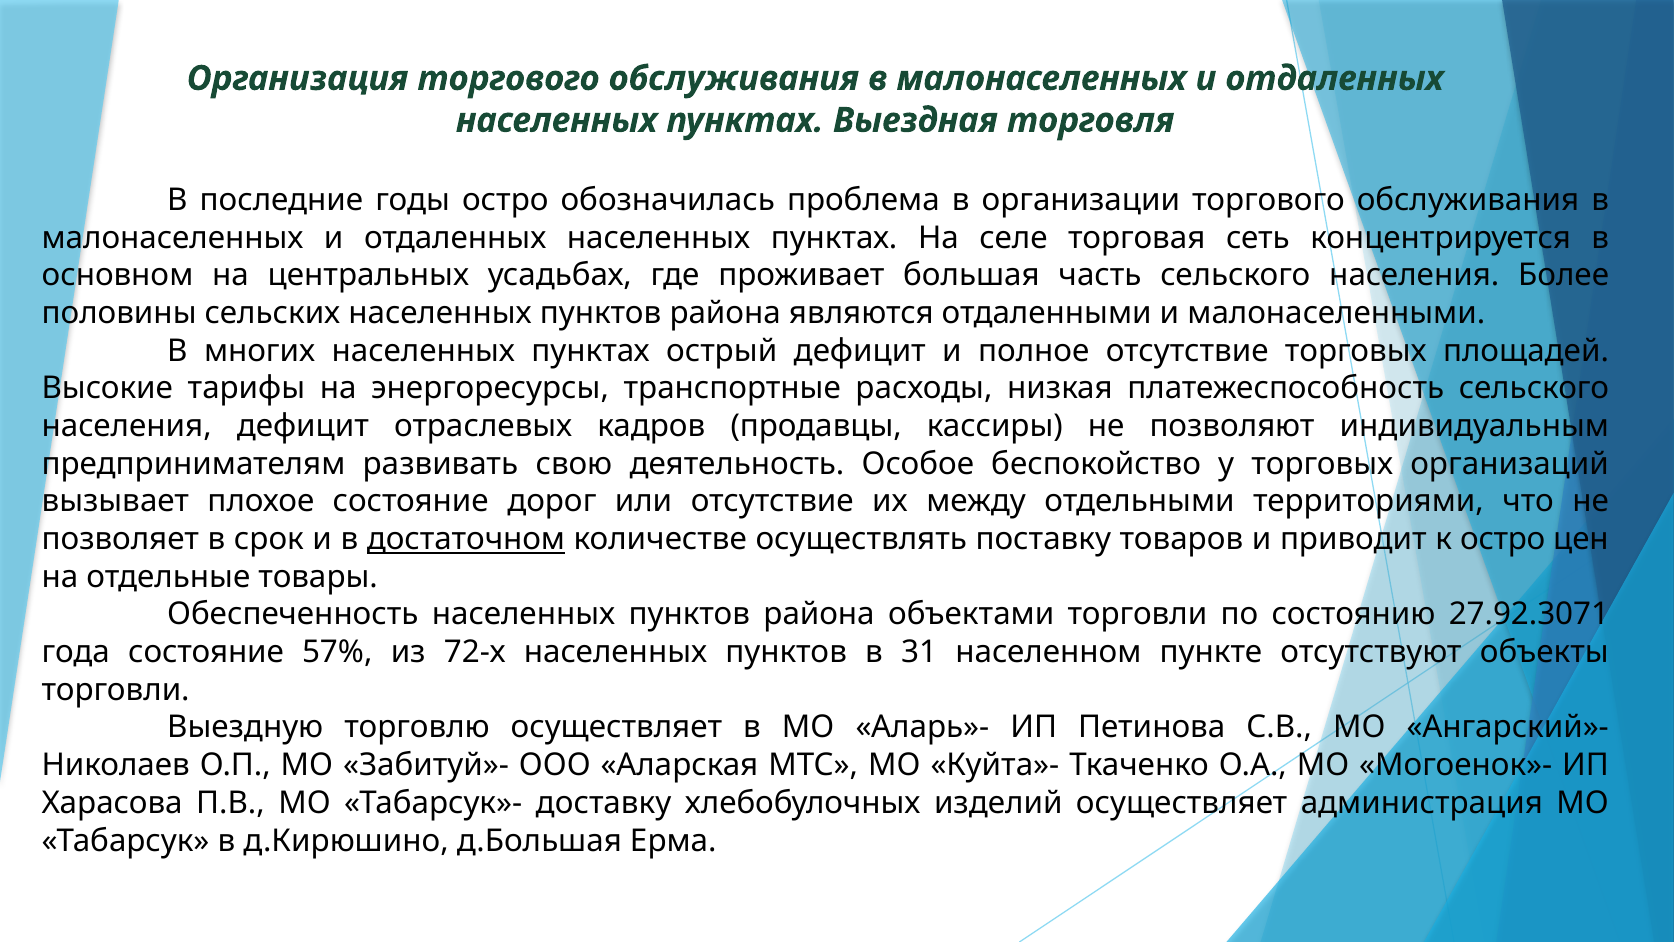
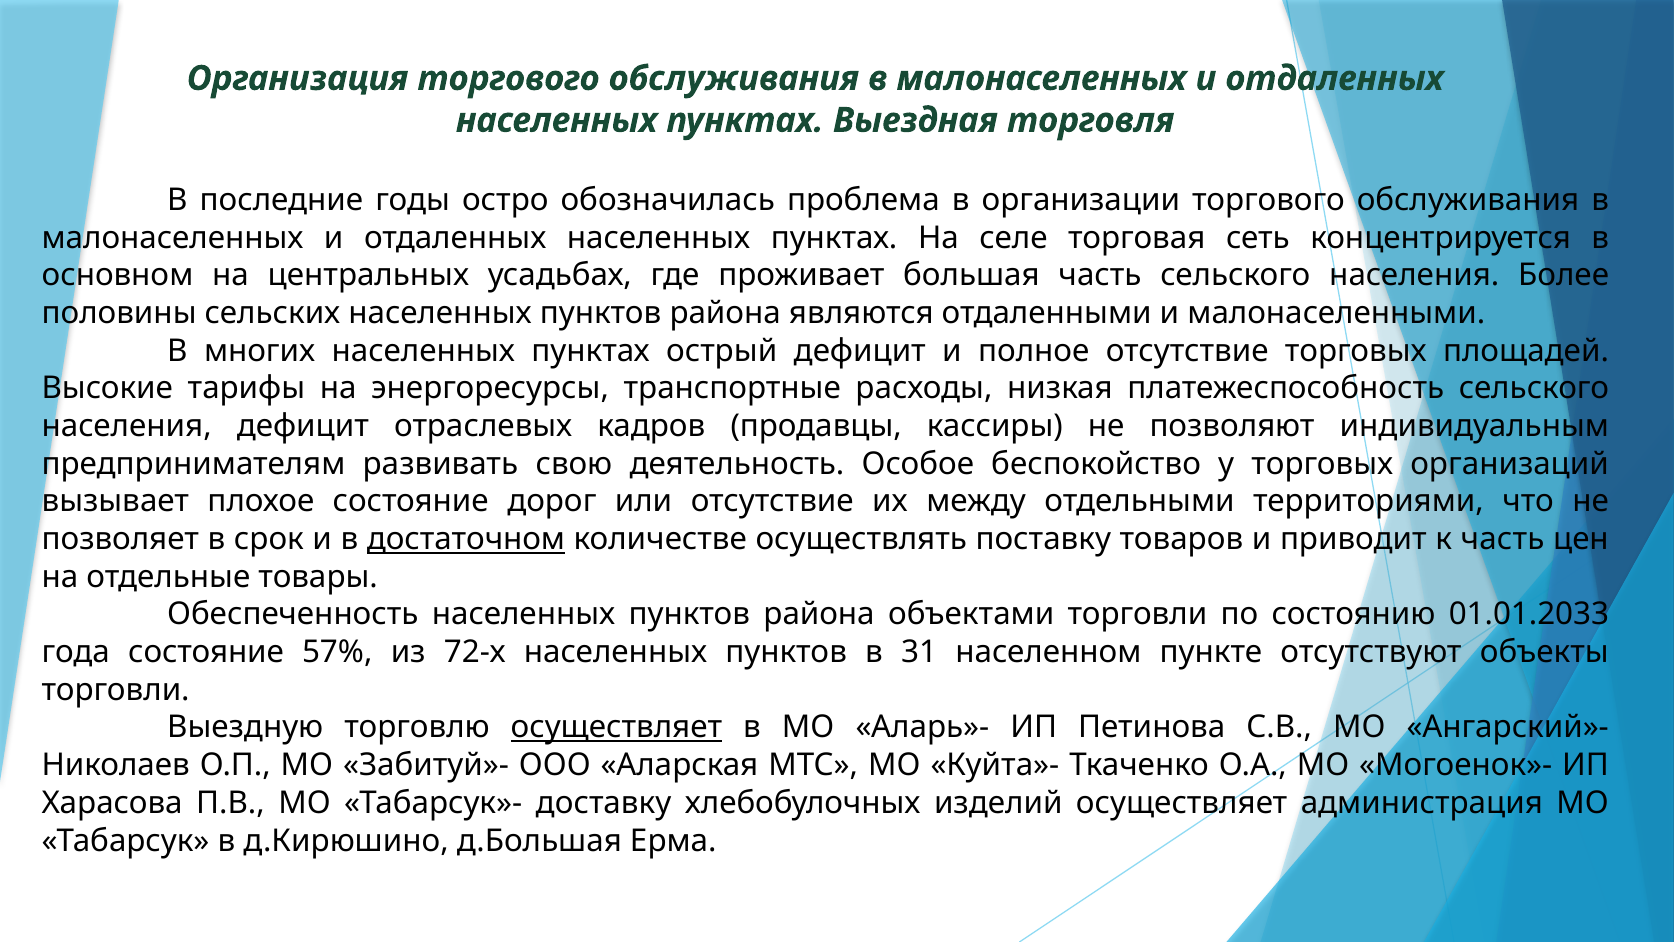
к остро: остро -> часть (1503, 539)
27.92.3071: 27.92.3071 -> 01.01.2033 (1529, 614)
осуществляет underline: none -> present (616, 727)
